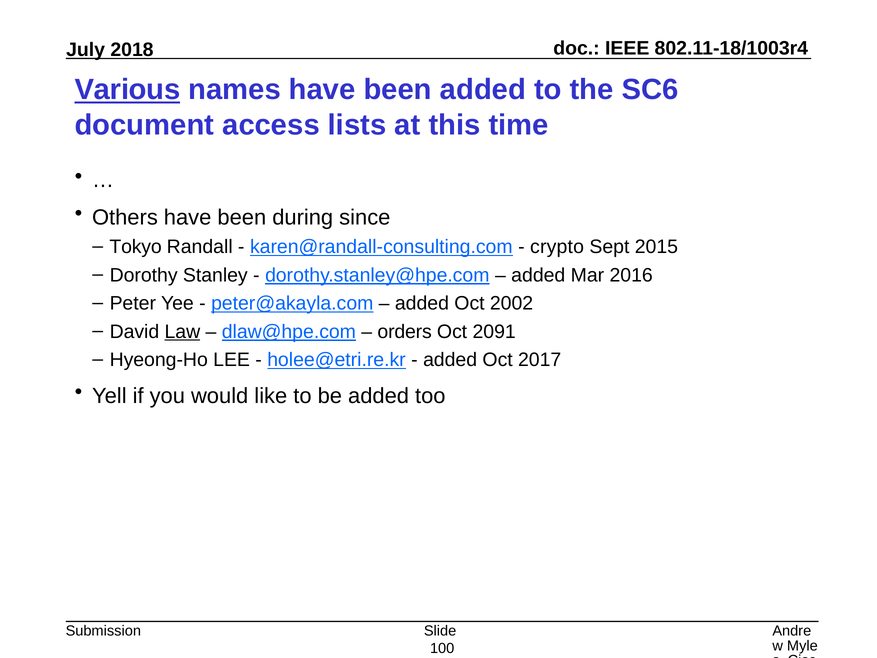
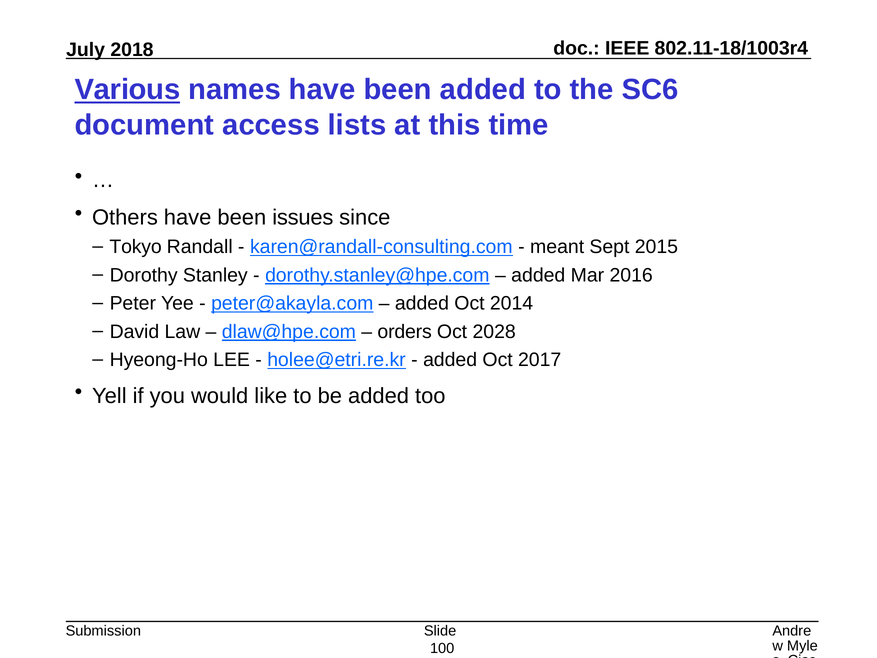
during: during -> issues (303, 217)
crypto: crypto -> meant (557, 247)
2002: 2002 -> 2014 (512, 303)
Law underline: present -> none (182, 331)
2091: 2091 -> 2028 (494, 331)
